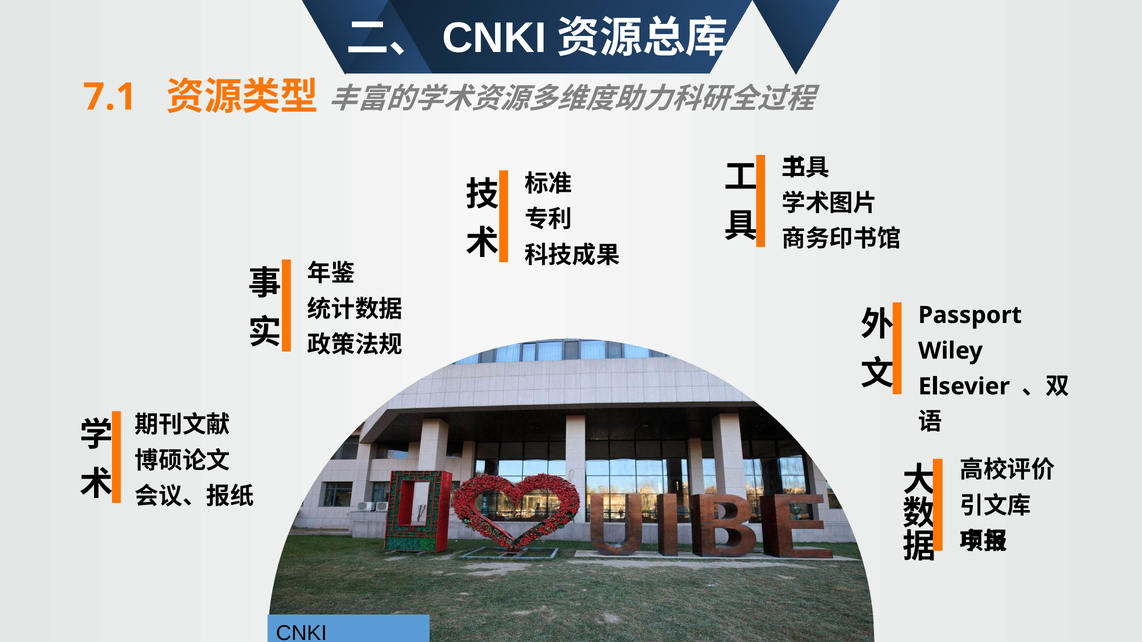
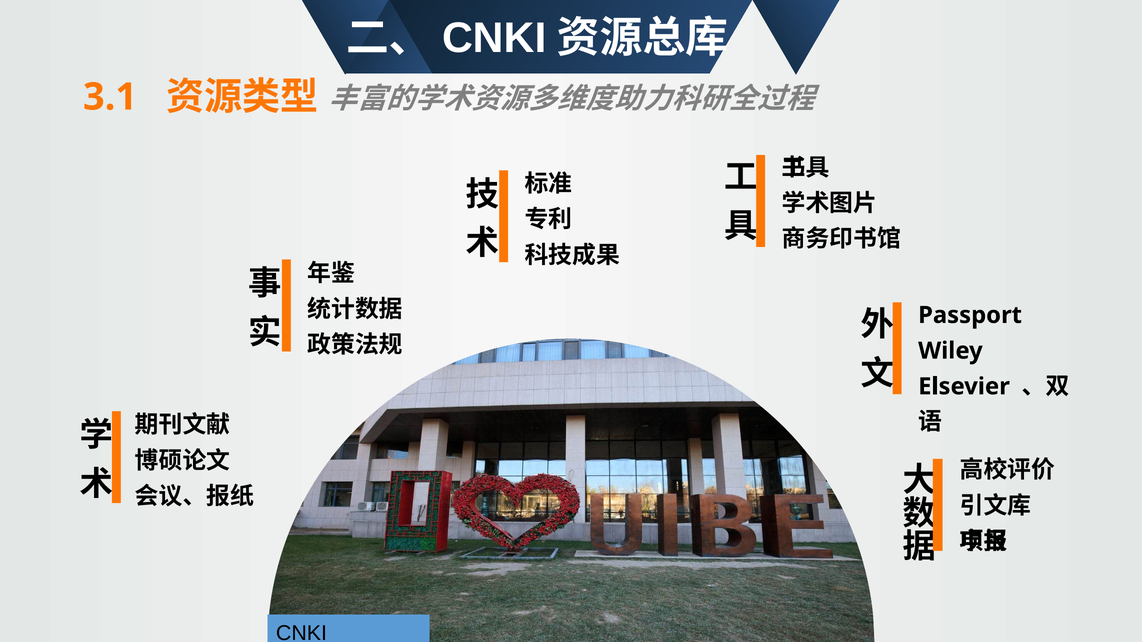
7.1: 7.1 -> 3.1 (110, 97)
